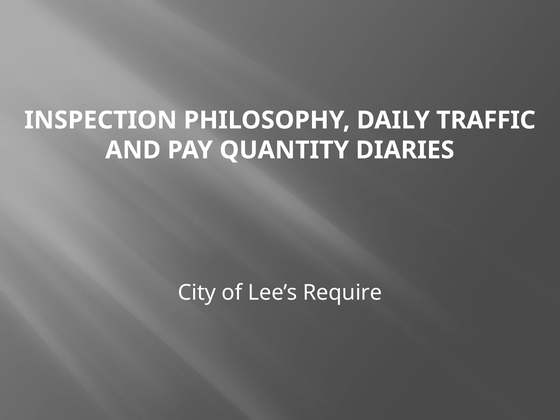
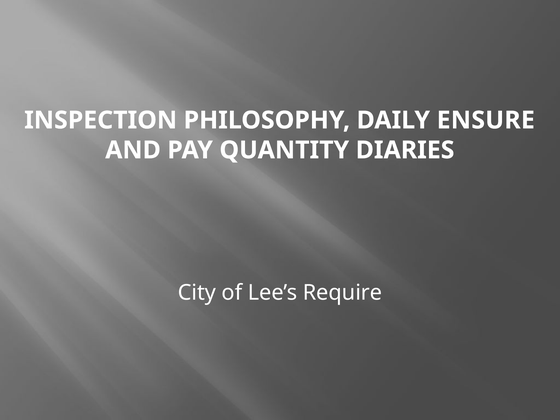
TRAFFIC: TRAFFIC -> ENSURE (486, 120)
